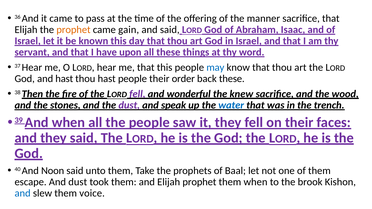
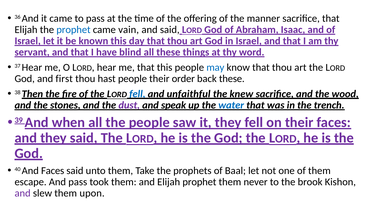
prophet colour: orange -> blue (73, 30)
gain: gain -> vain (129, 30)
upon: upon -> blind (130, 52)
and hast: hast -> first (64, 79)
fell colour: purple -> blue (137, 94)
wonderful: wonderful -> unfaithful (189, 94)
And Noon: Noon -> Faces (53, 171)
And dust: dust -> pass (78, 182)
them when: when -> never (256, 182)
and colour: blue -> purple (23, 193)
voice: voice -> upon (92, 193)
